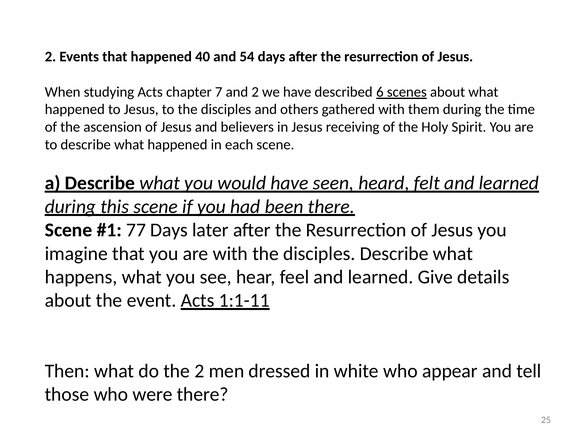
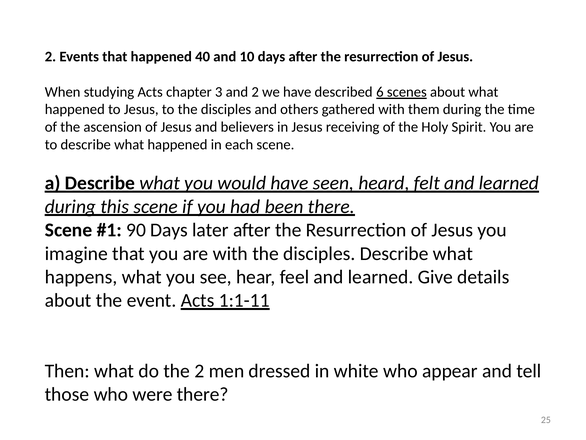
54: 54 -> 10 (247, 57)
7: 7 -> 3 (219, 92)
77: 77 -> 90 (136, 230)
